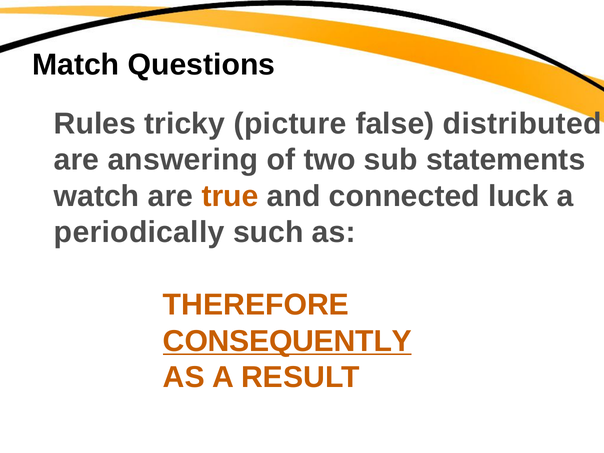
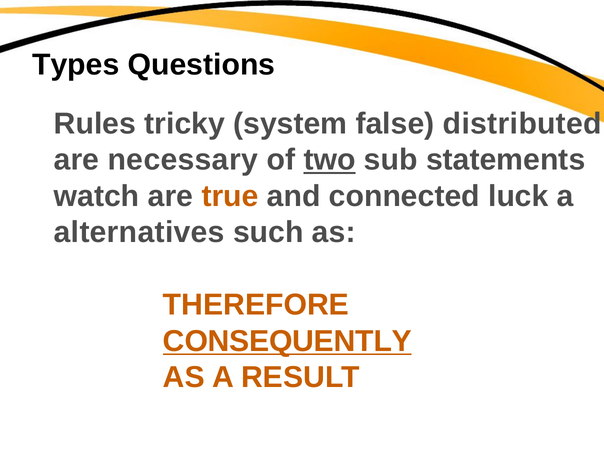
Match: Match -> Types (76, 65)
picture: picture -> system (290, 124)
answering: answering -> necessary (183, 160)
two underline: none -> present (330, 160)
periodically: periodically -> alternatives (139, 232)
